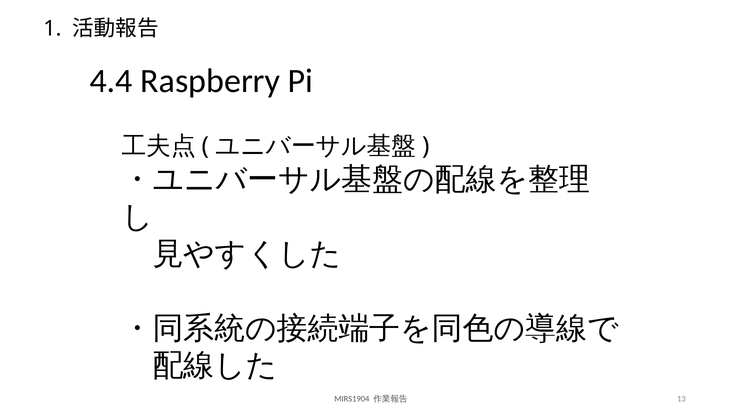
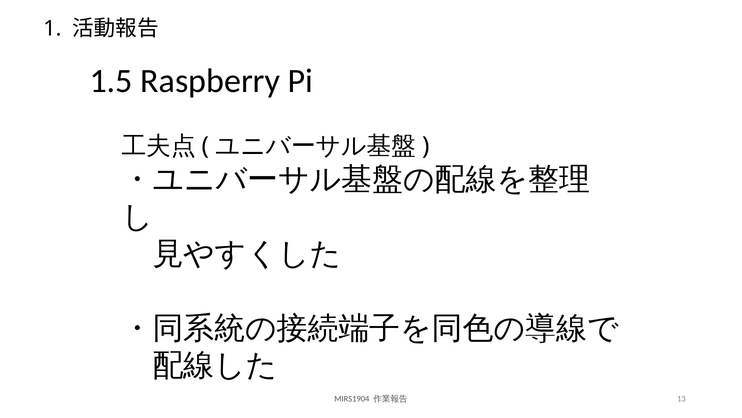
4.4: 4.4 -> 1.5 (111, 81)
